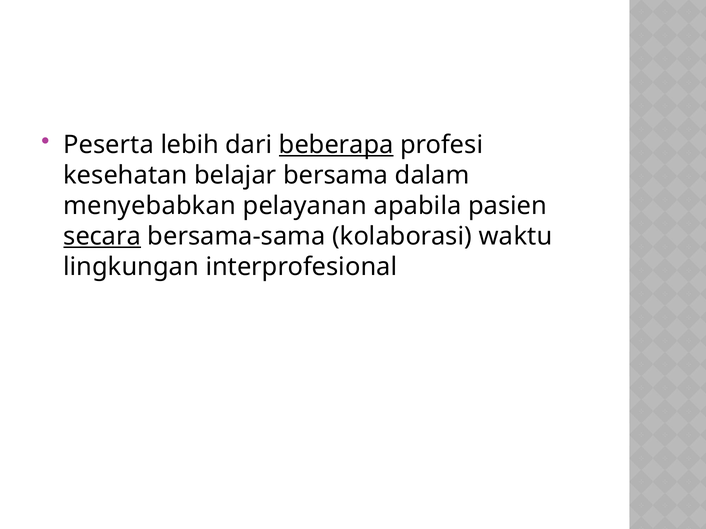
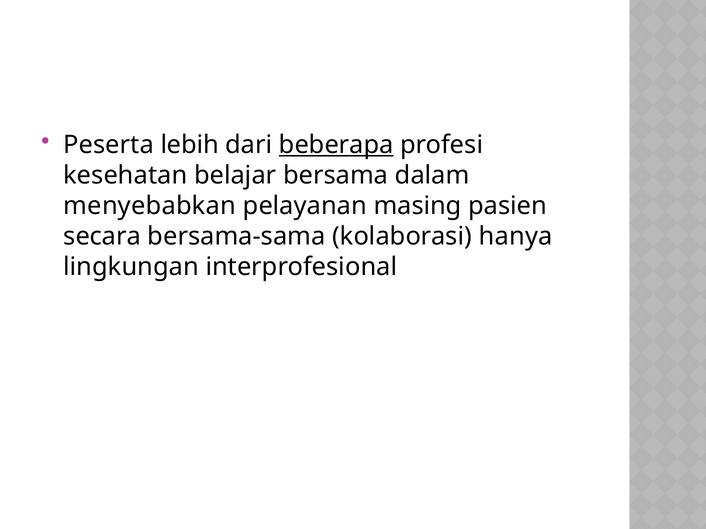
apabila: apabila -> masing (418, 206)
secara underline: present -> none (102, 237)
waktu: waktu -> hanya (516, 237)
